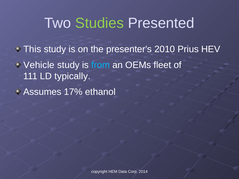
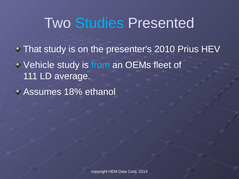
Studies colour: light green -> light blue (99, 23)
This: This -> That (32, 49)
typically: typically -> average (72, 76)
17%: 17% -> 18% (73, 92)
